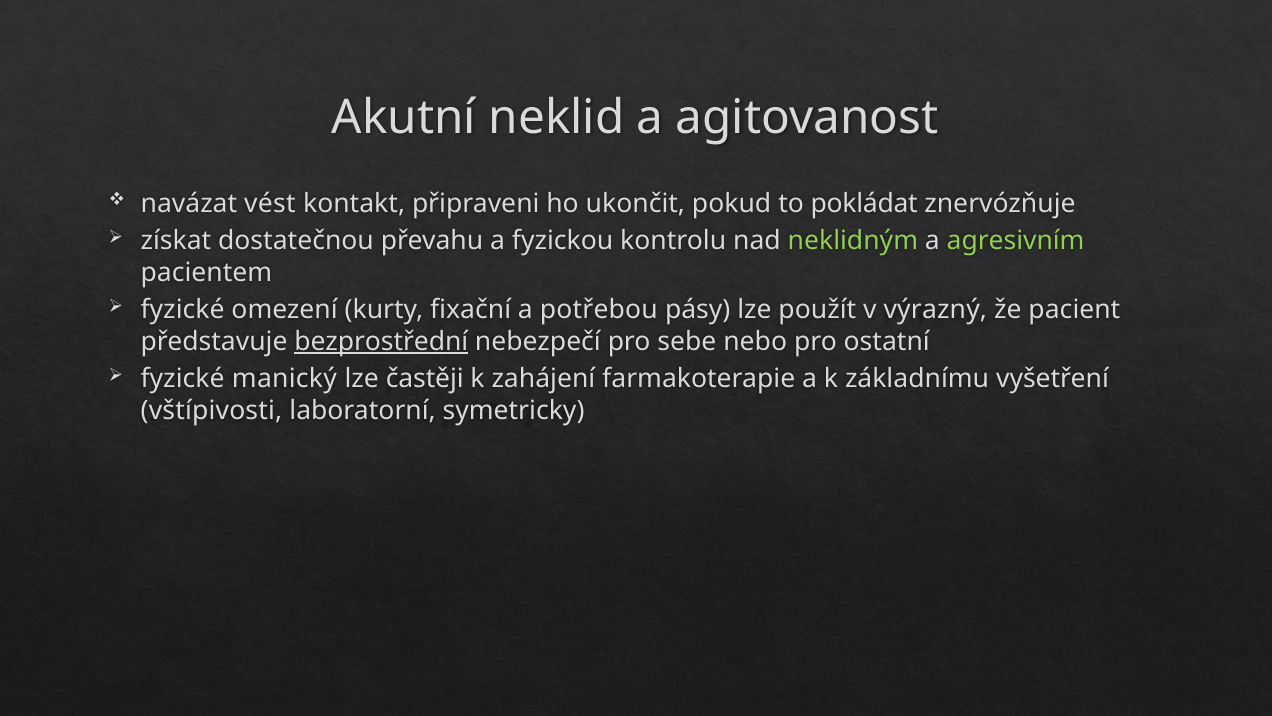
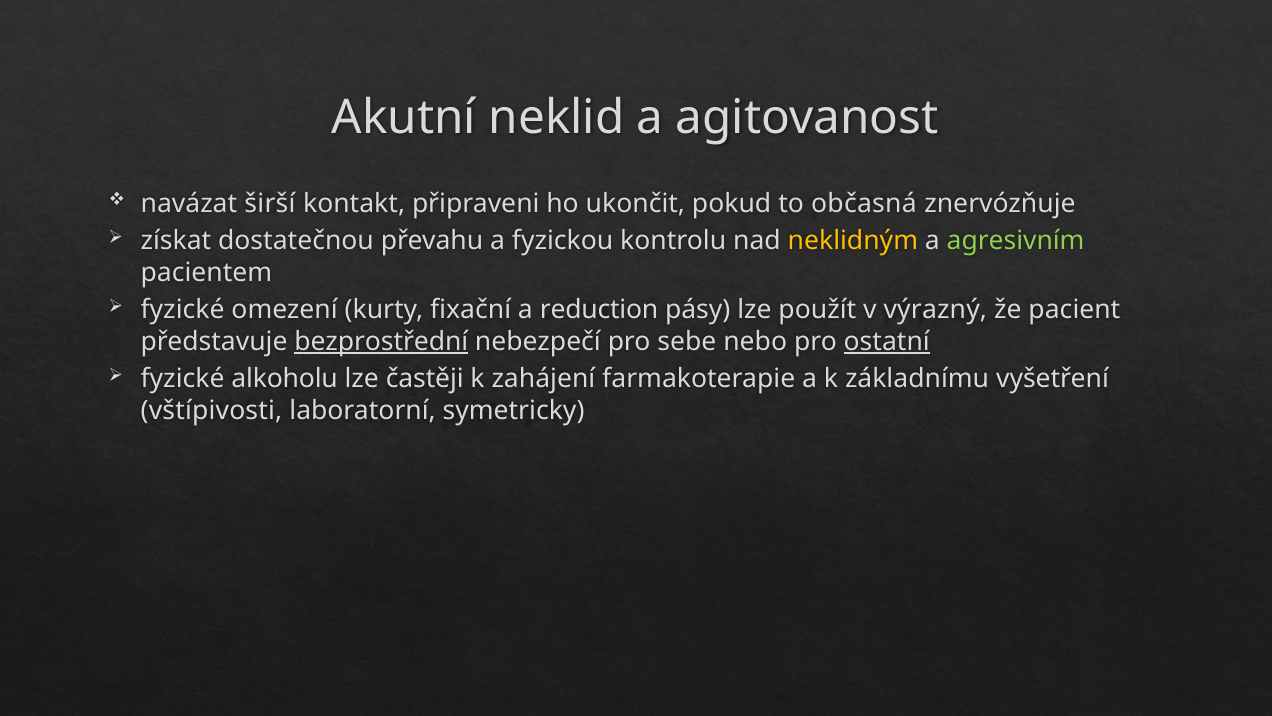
vést: vést -> širší (270, 203)
pokládat: pokládat -> občasná (864, 203)
neklidným colour: light green -> yellow (853, 240)
potřebou: potřebou -> reduction (599, 309)
ostatní underline: none -> present (887, 341)
manický: manický -> alkoholu (285, 378)
